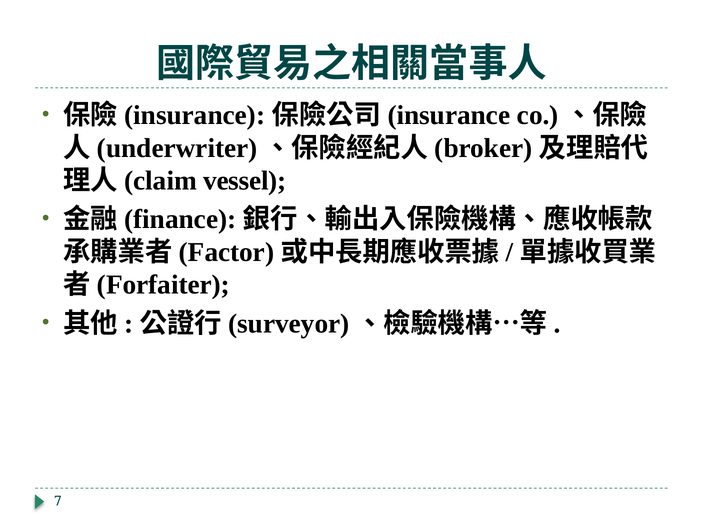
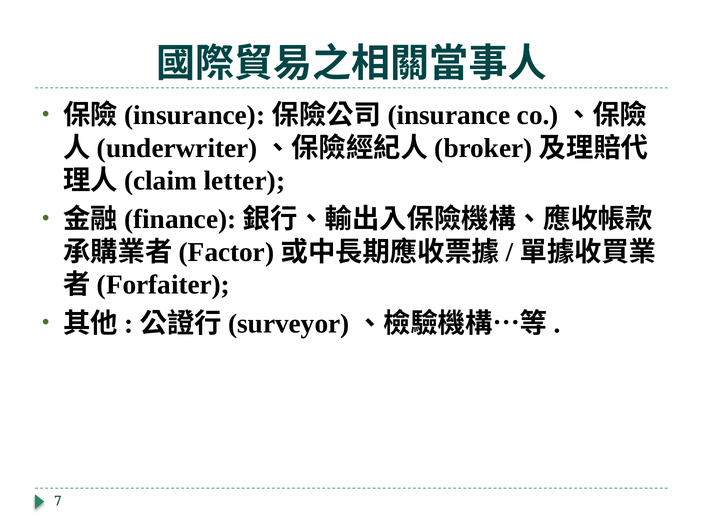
vessel: vessel -> letter (245, 181)
